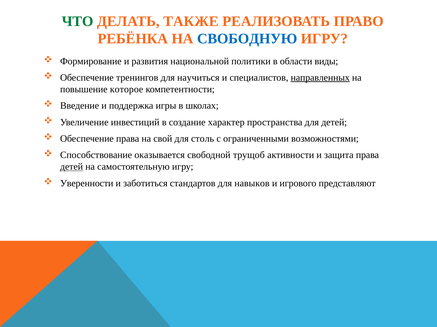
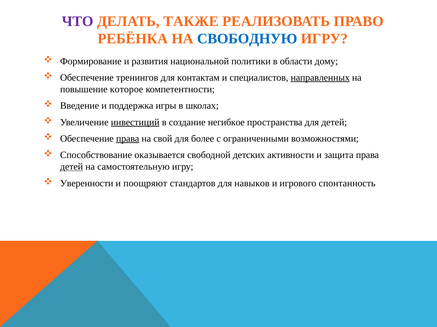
ЧТО colour: green -> purple (78, 21)
виды: виды -> дому (326, 61)
научиться: научиться -> контактам (198, 78)
инвестиций underline: none -> present (135, 122)
характер: характер -> негибкое (226, 122)
права underline: none -> present (128, 139)
столь: столь -> более (203, 139)
трущоб: трущоб -> детских (249, 155)
заботиться: заботиться -> поощряют (145, 184)
представляют: представляют -> спонтанность (347, 184)
